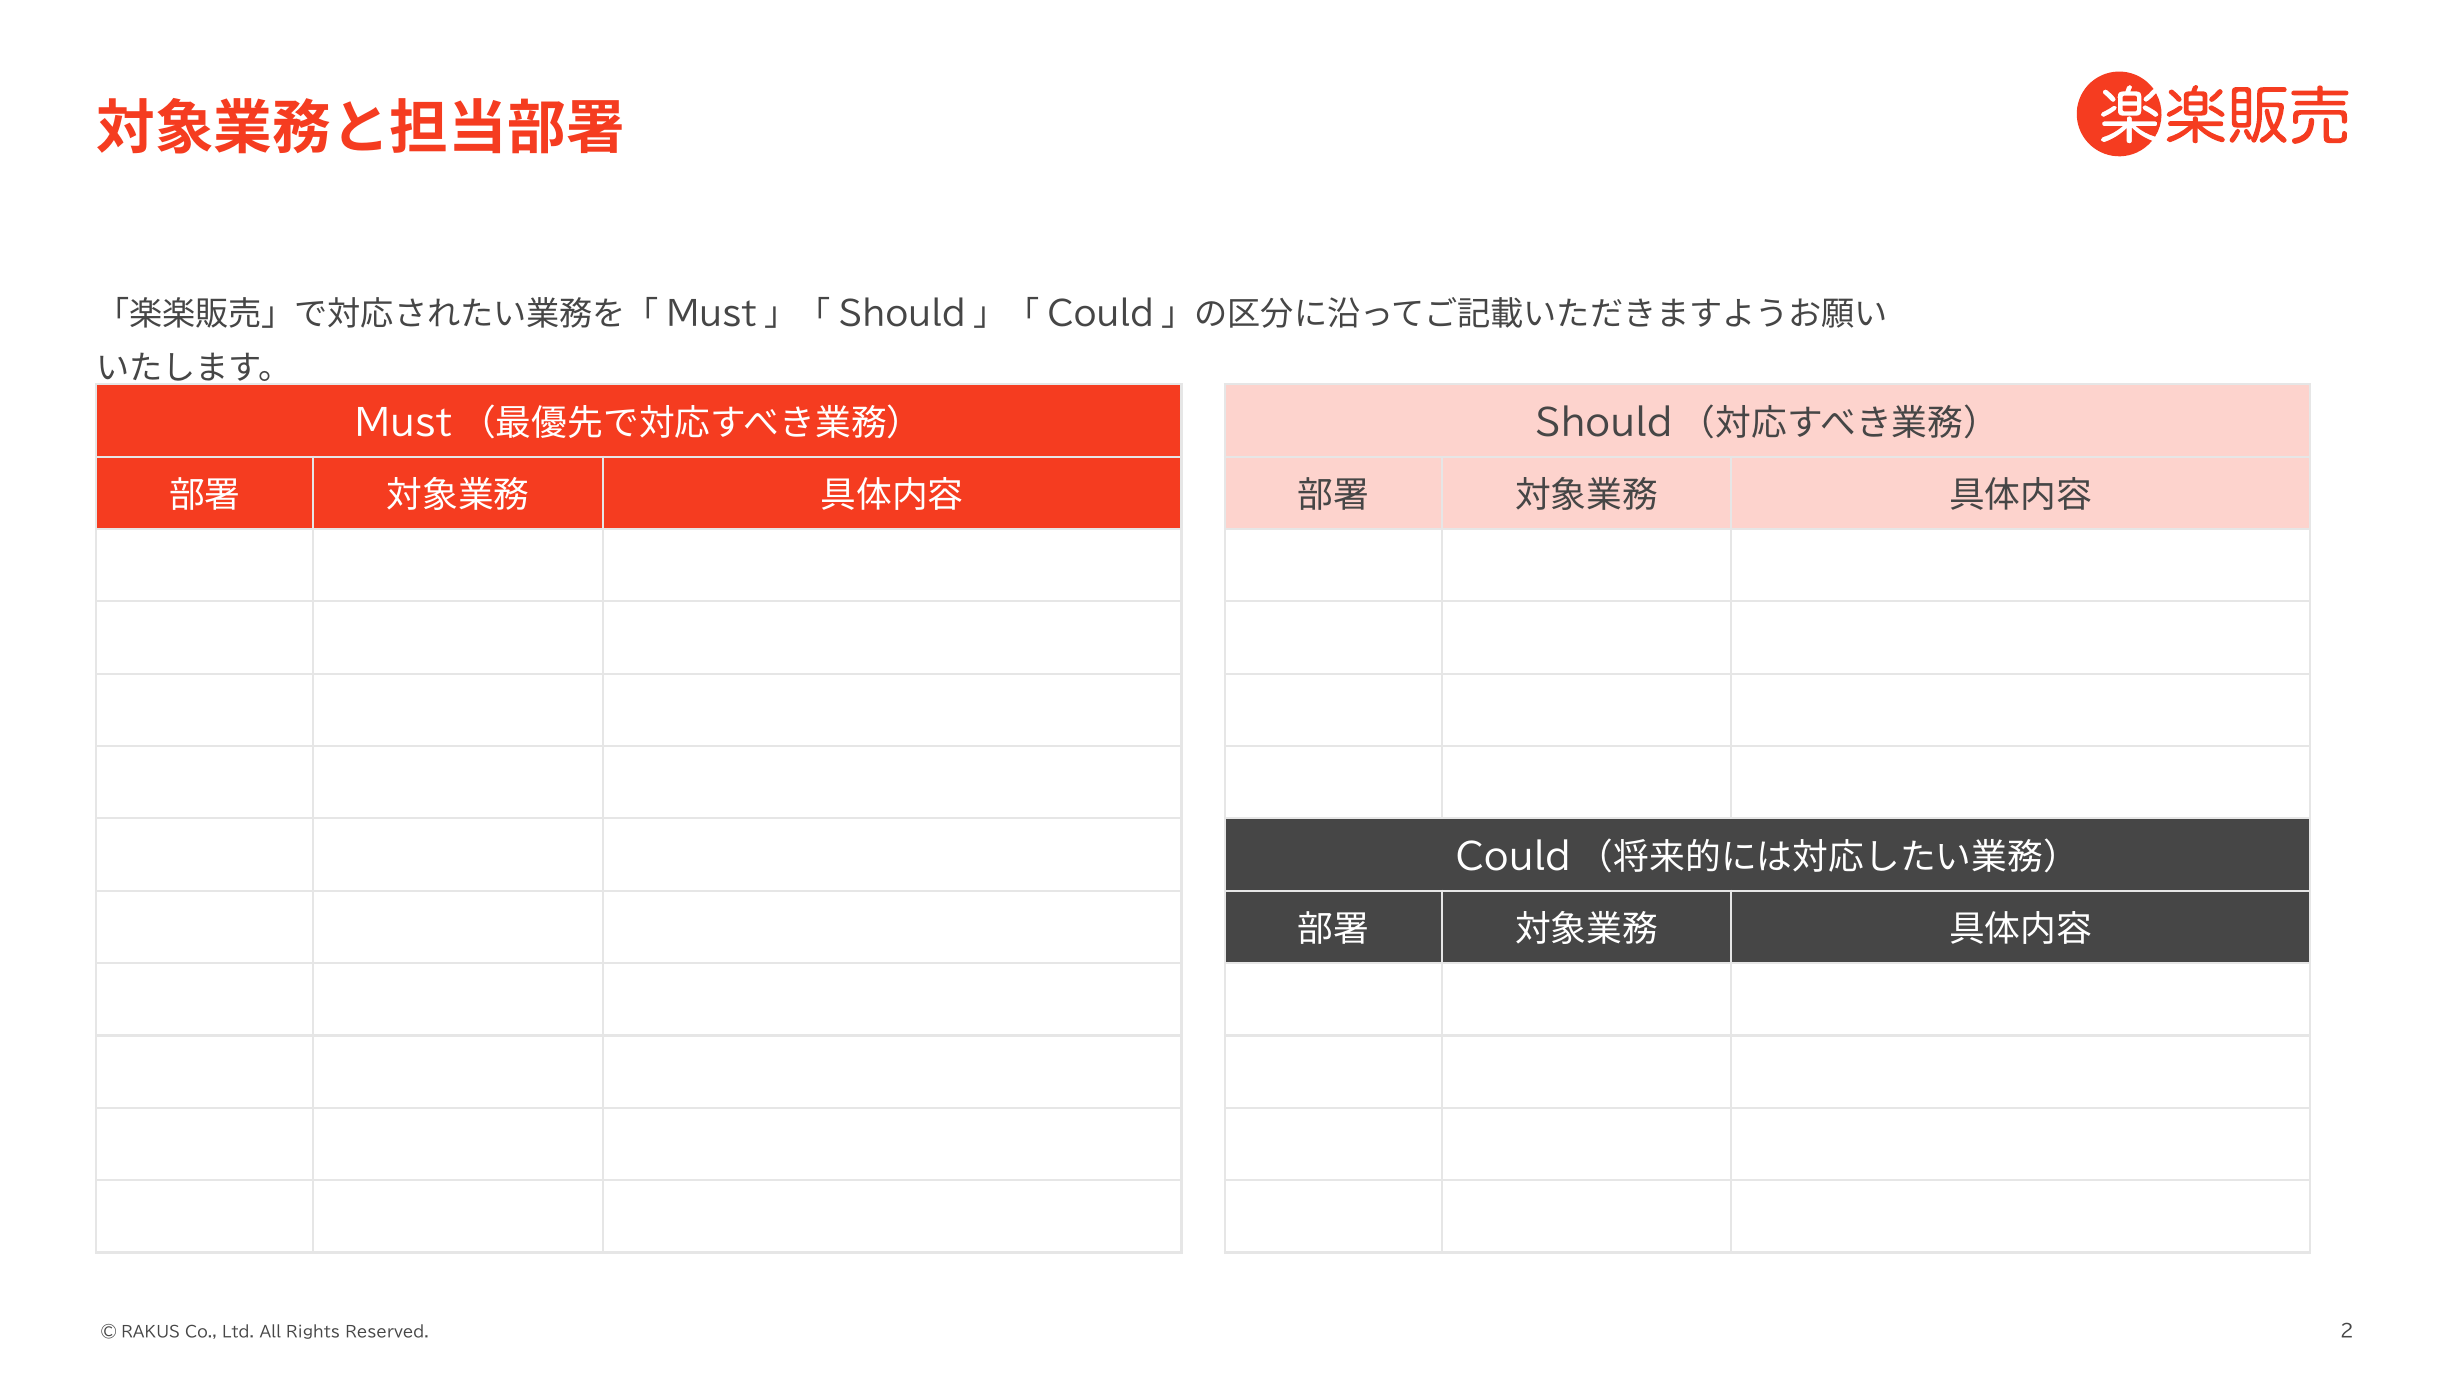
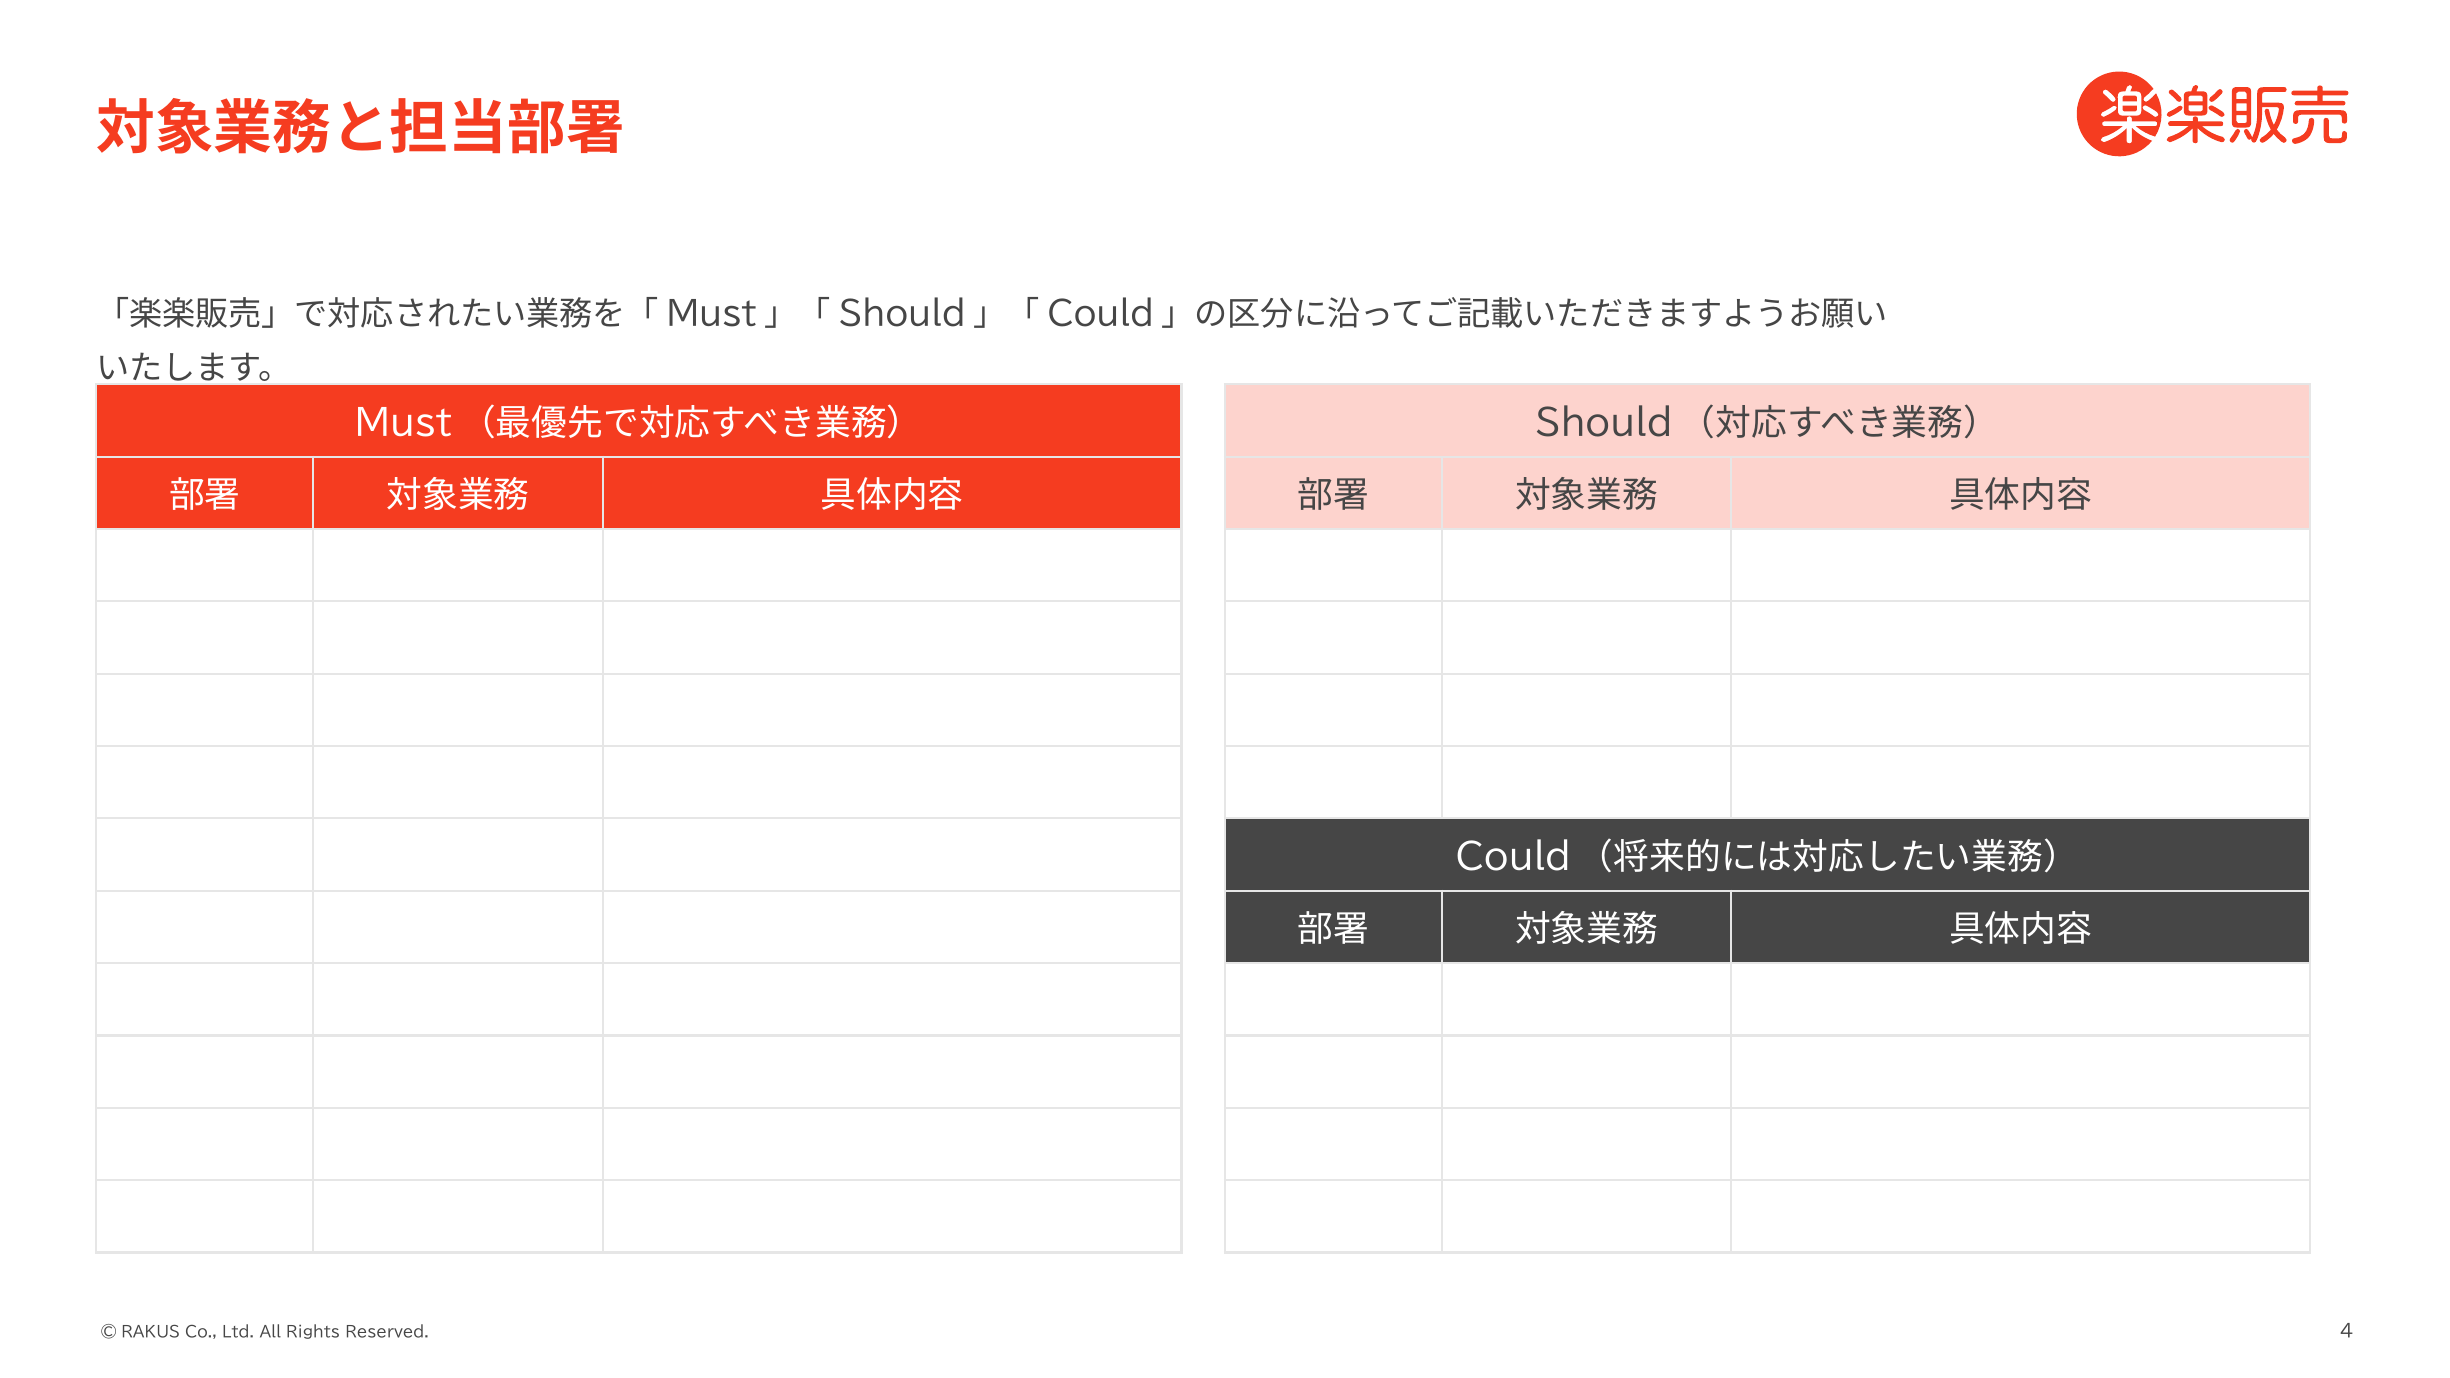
2: 2 -> 4 (2347, 1331)
